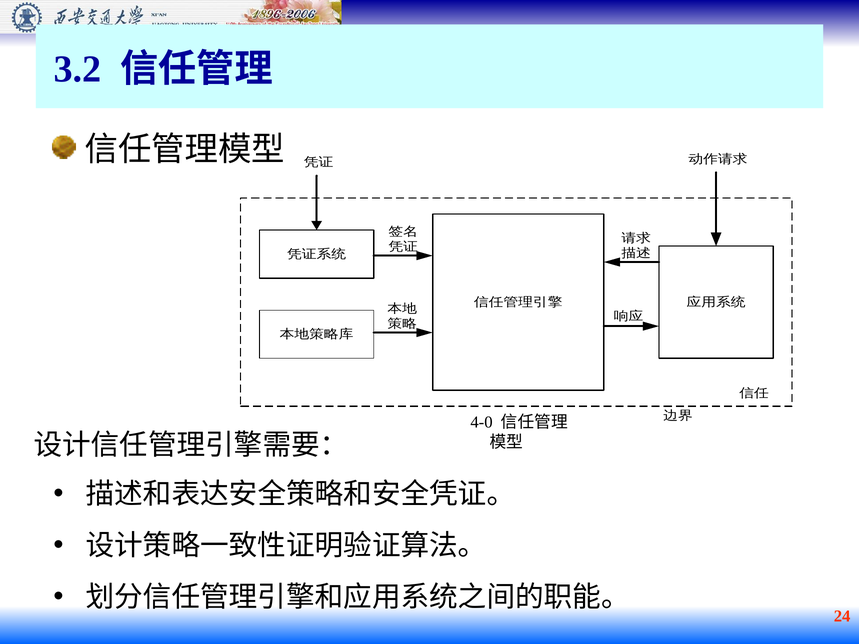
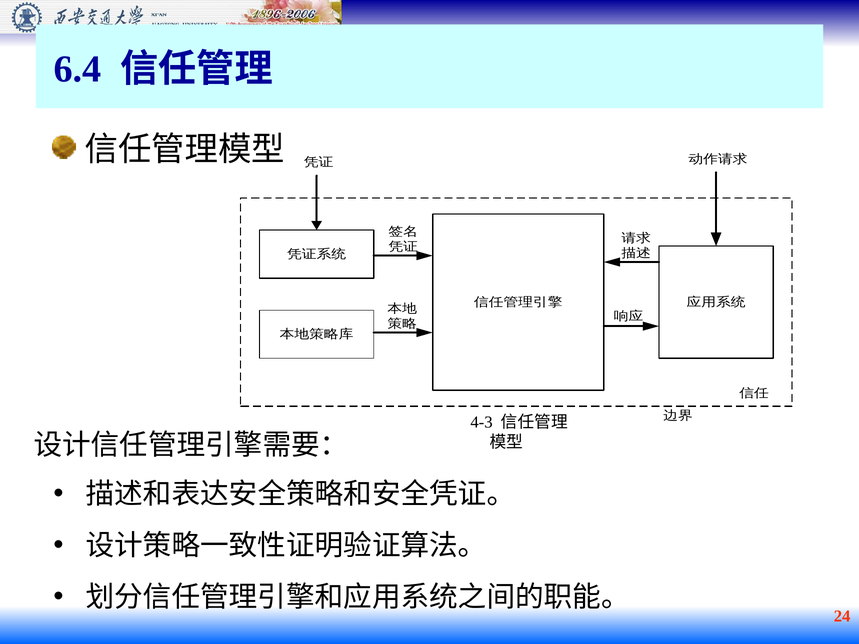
3.2: 3.2 -> 6.4 (78, 69)
4-0: 4-0 -> 4-3 (482, 422)
